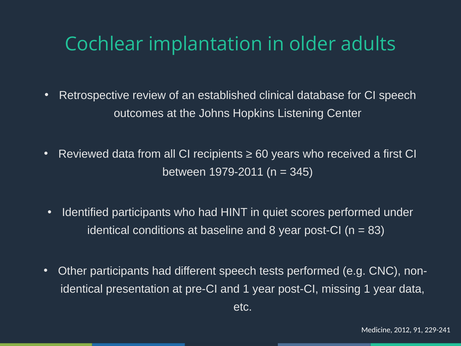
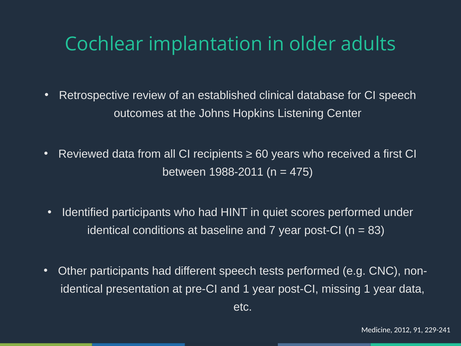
1979-2011: 1979-2011 -> 1988-2011 (236, 172)
345: 345 -> 475 (301, 172)
8: 8 -> 7 (272, 230)
